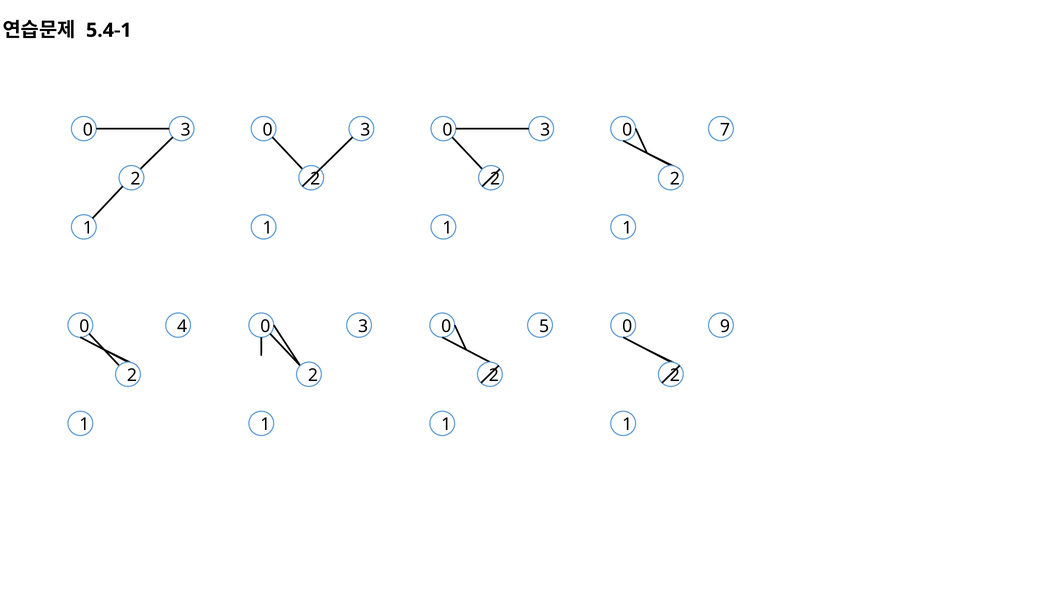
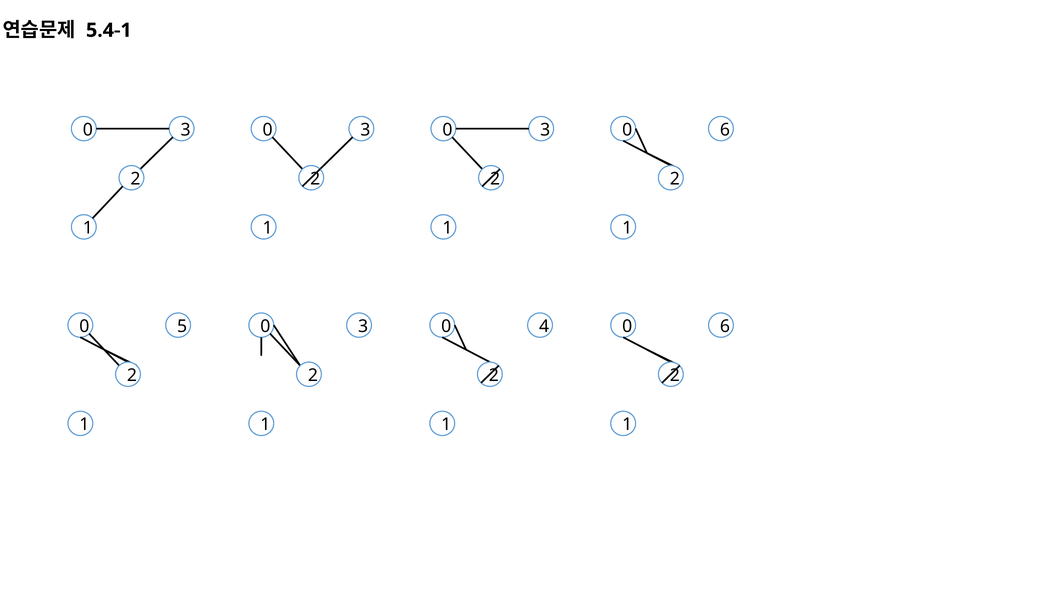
7: 7 -> 6 (725, 130)
4: 4 -> 5 (182, 326)
5: 5 -> 4 (544, 326)
9: 9 -> 6 (725, 326)
